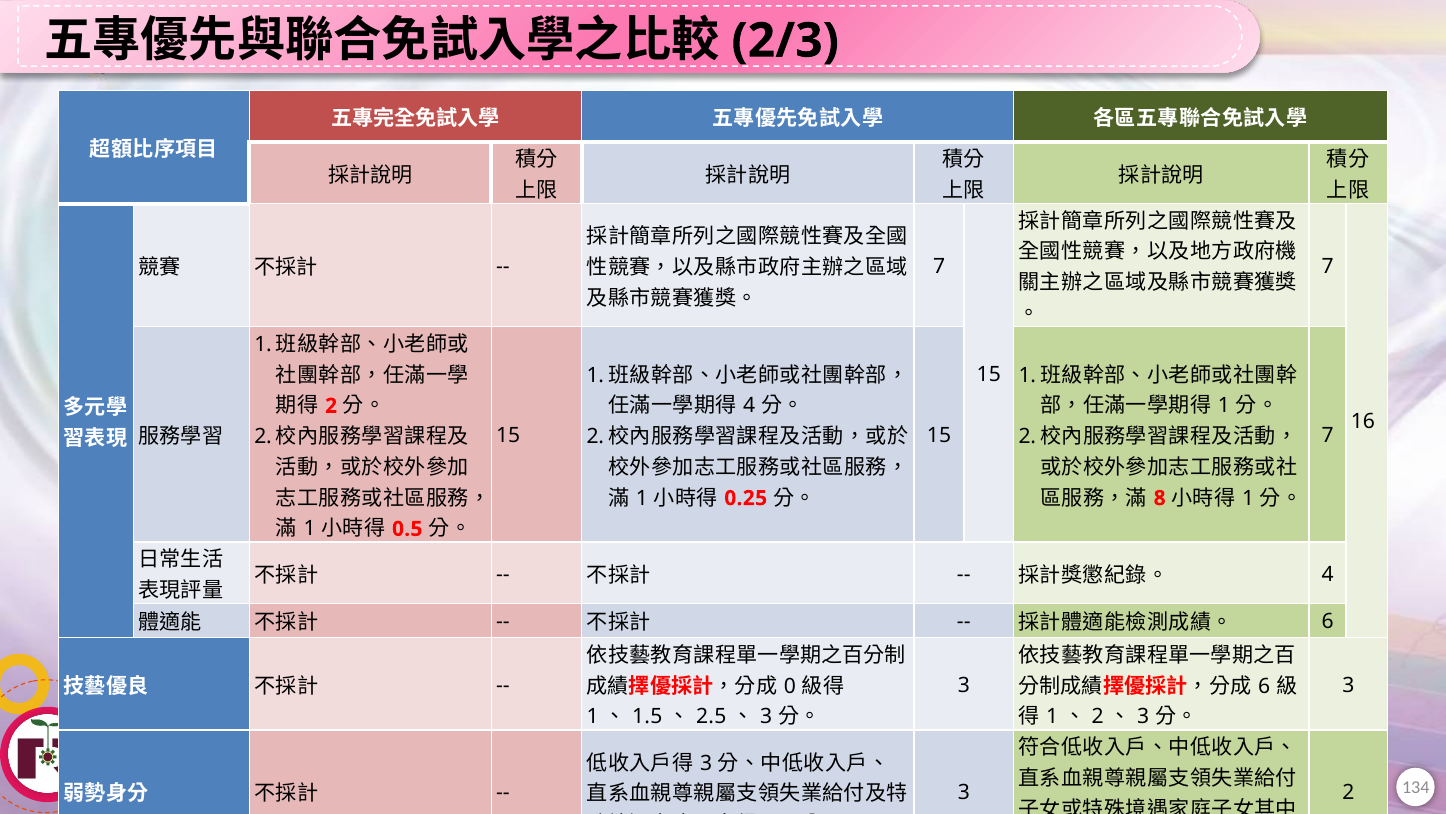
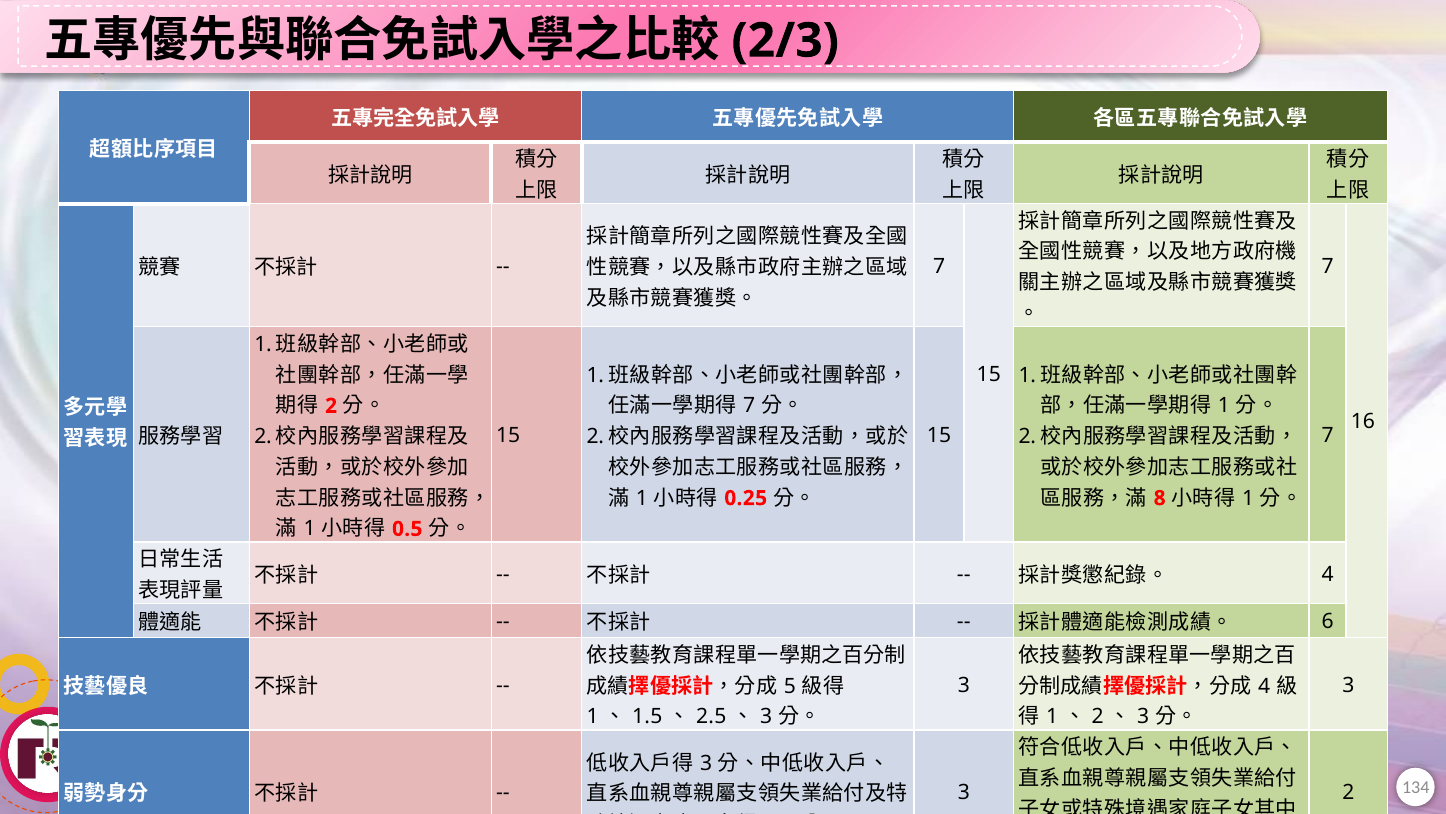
4: 4 -> 7 (749, 406)
0: 0 -> 5 (790, 686)
6: 6 -> 4 (1264, 686)
